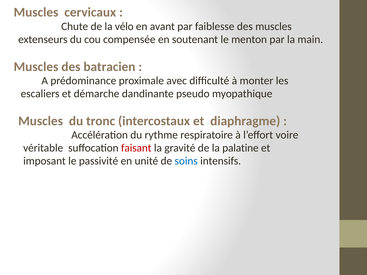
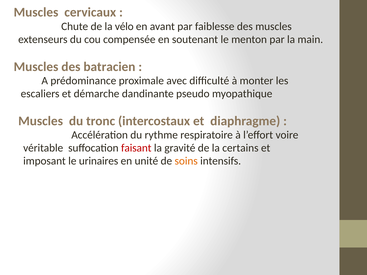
palatine: palatine -> certains (240, 148)
passivité: passivité -> urinaires (99, 161)
soins colour: blue -> orange (186, 161)
